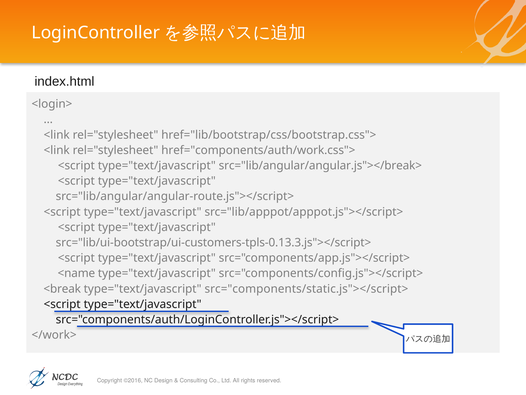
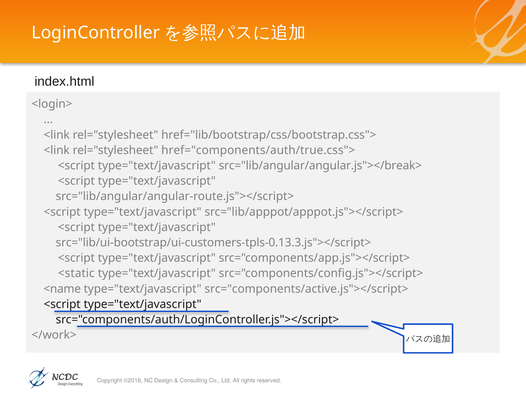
href="components/auth/work.css">: href="components/auth/work.css"> -> href="components/auth/true.css"> (258, 150)
<name: <name -> <static (76, 273)
<break: <break -> <name (62, 289)
src="components/static.js"></script>: src="components/static.js"></script> -> src="components/active.js"></script> (306, 289)
